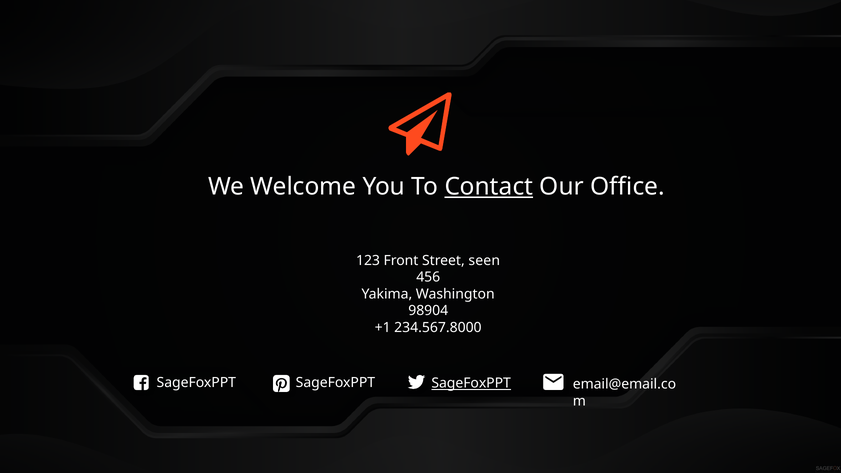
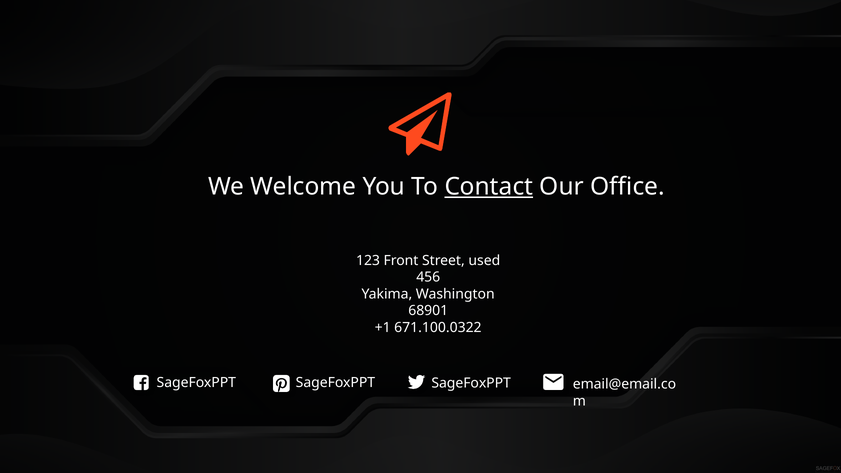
seen: seen -> used (484, 260)
98904: 98904 -> 68901 (428, 311)
234.567.8000: 234.567.8000 -> 671.100.0322 (438, 328)
SageFoxPPT underline: present -> none (471, 383)
